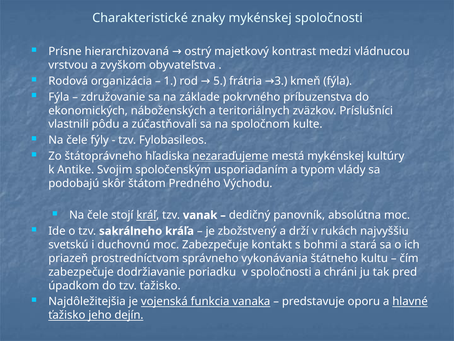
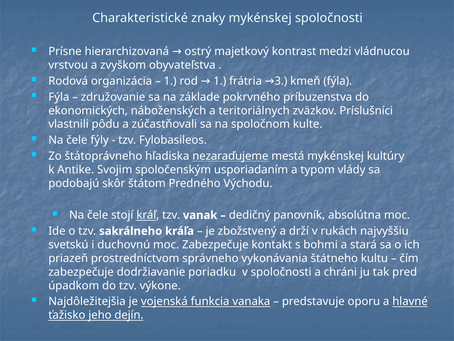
5: 5 -> 1 (220, 81)
tzv ťažisko: ťažisko -> výkone (160, 285)
